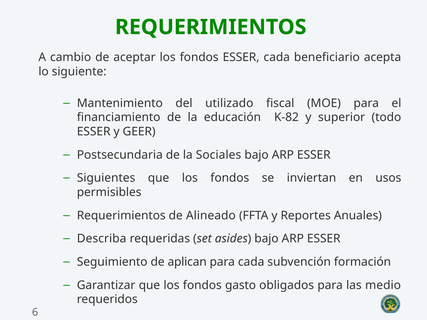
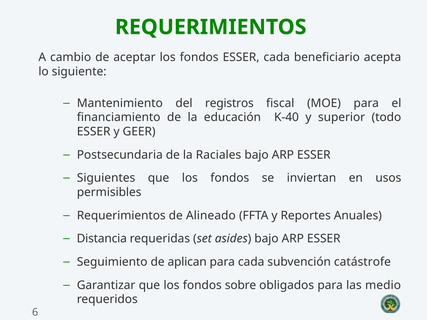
utilizado: utilizado -> registros (229, 103)
K-82: K-82 -> K-40 (286, 117)
Sociales: Sociales -> Raciales (219, 155)
Describa: Describa -> Distancia (102, 239)
formación: formación -> catástrofe (362, 262)
gasto: gasto -> sobre (241, 285)
